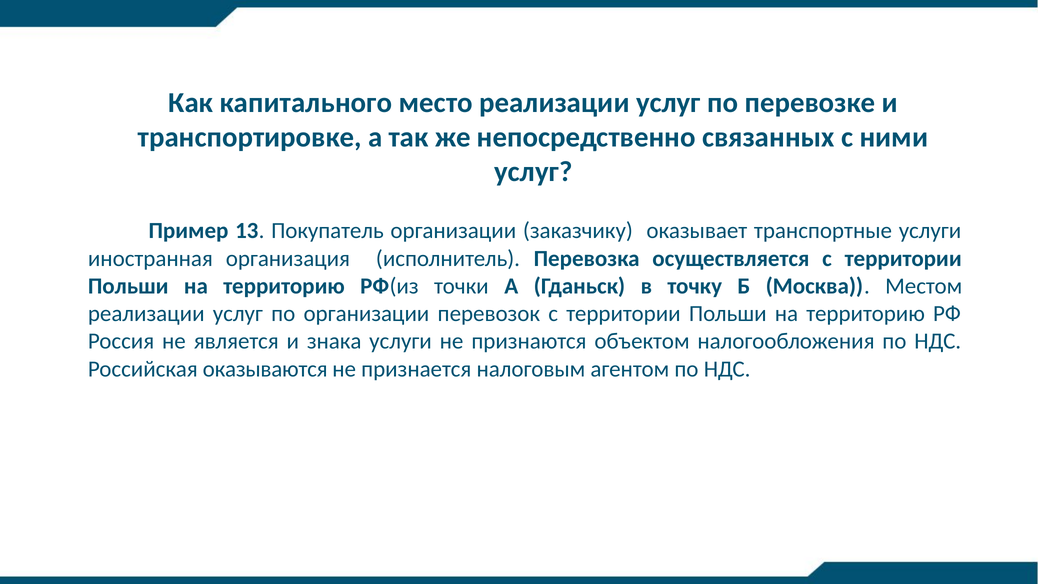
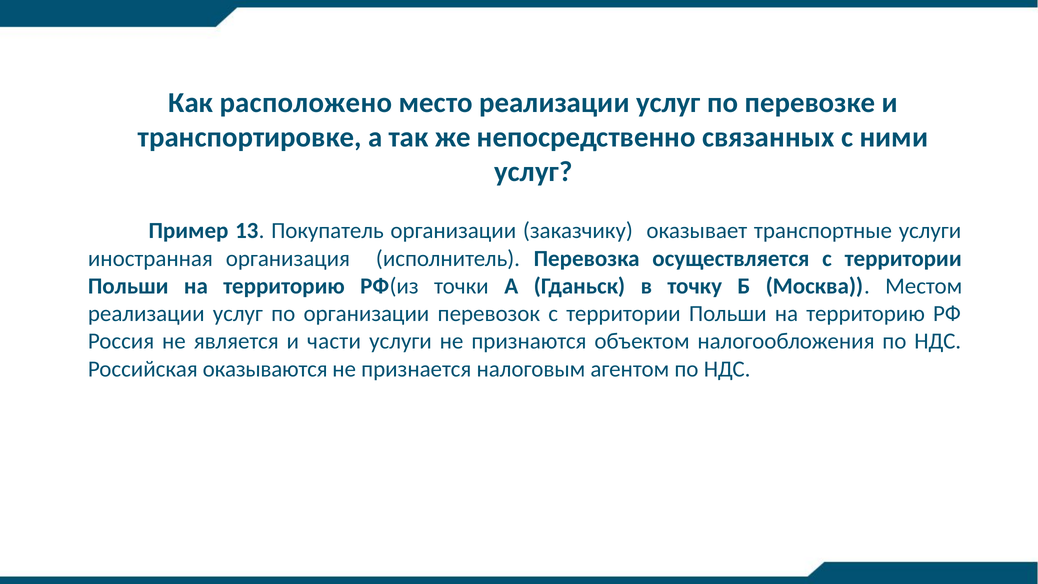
капитального: капитального -> расположено (306, 103)
знака: знака -> части (334, 341)
